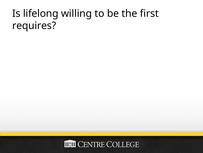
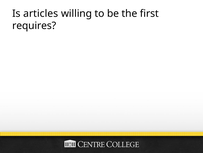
lifelong: lifelong -> articles (41, 13)
